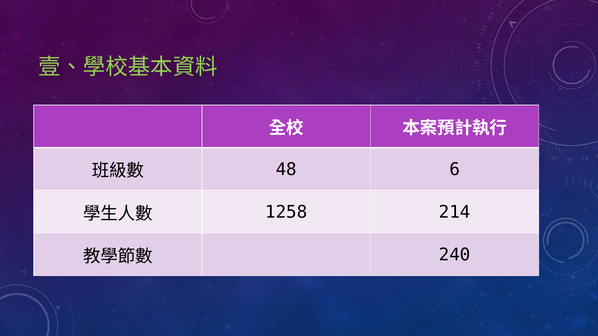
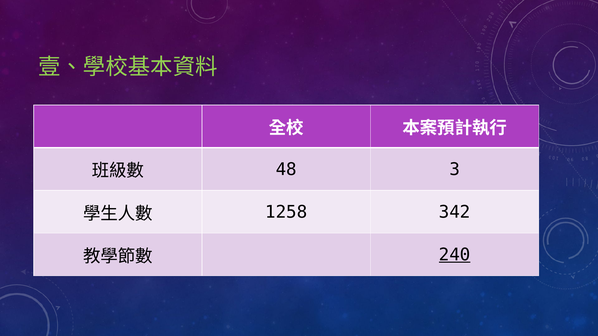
6: 6 -> 3 (455, 169)
214: 214 -> 342 (455, 212)
240 underline: none -> present (455, 255)
